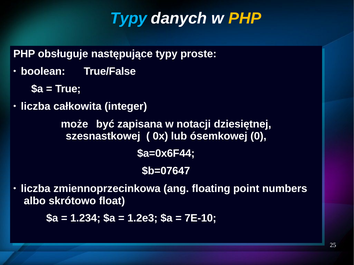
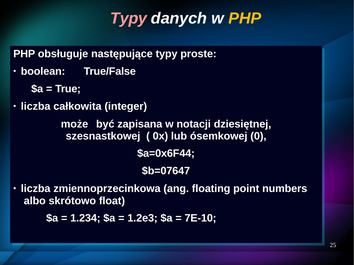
Typy colour: light blue -> pink (129, 18)
